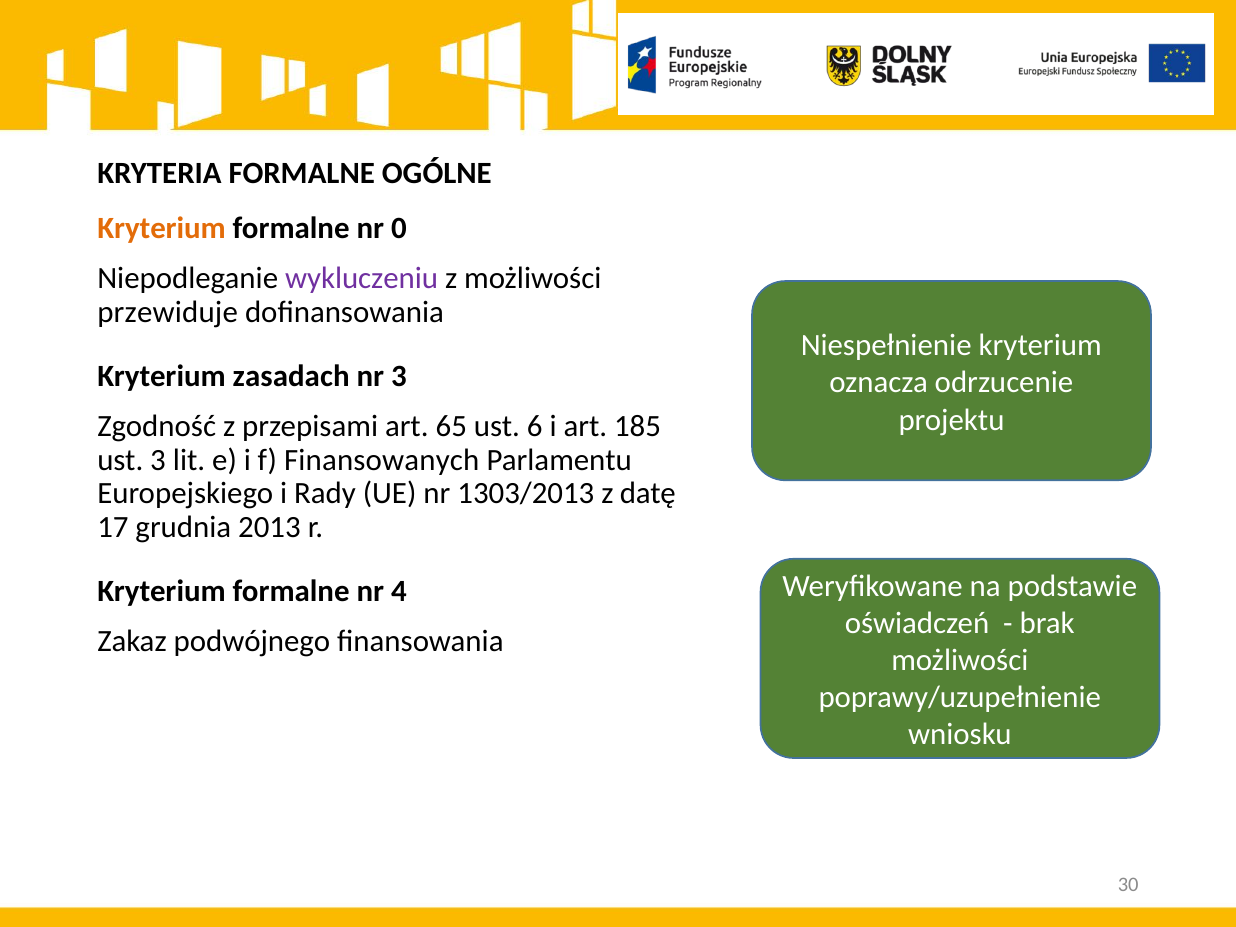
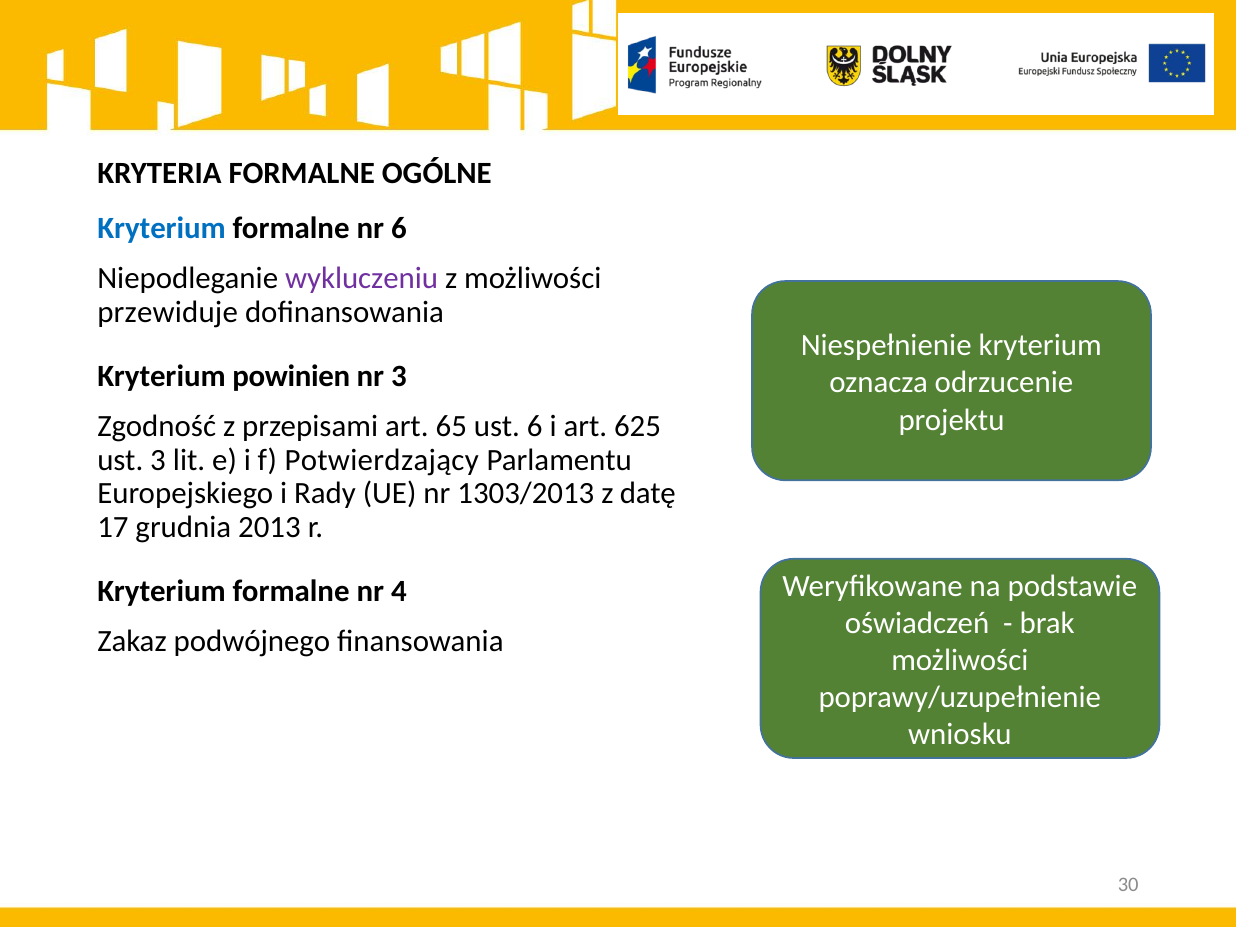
Kryterium colour: orange -> blue (162, 228)
nr 0: 0 -> 6 (399, 228)
zasadach: zasadach -> powinien (291, 376)
185: 185 -> 625 (638, 427)
Finansowanych: Finansowanych -> Potwierdzający (382, 460)
